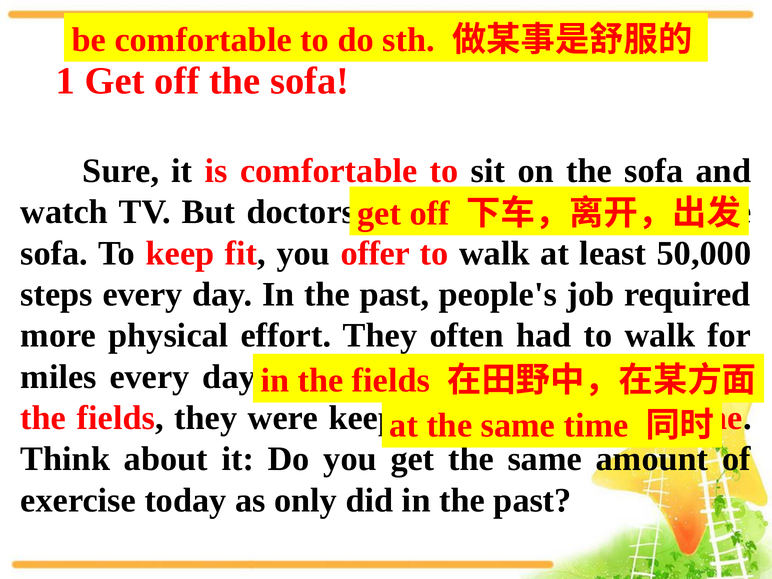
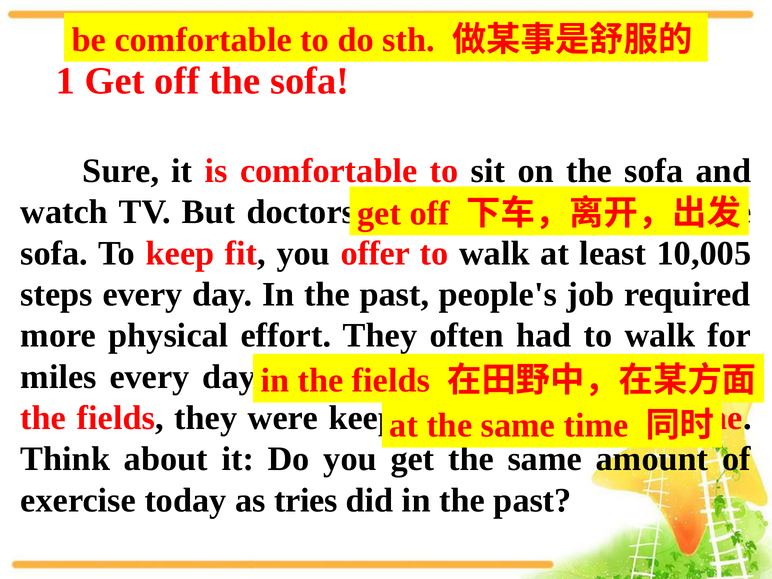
50,000: 50,000 -> 10,005 (704, 253)
only: only -> tries (306, 500)
